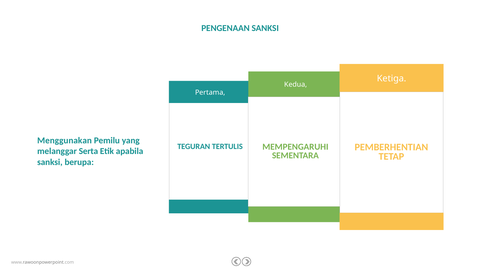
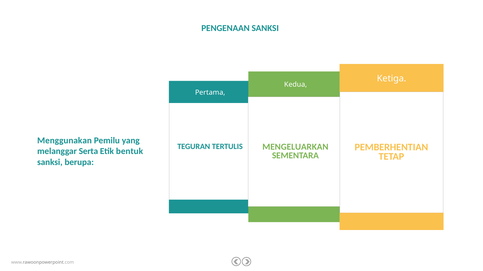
MEMPENGARUHI: MEMPENGARUHI -> MENGELUARKAN (295, 147)
apabila: apabila -> bentuk (130, 152)
